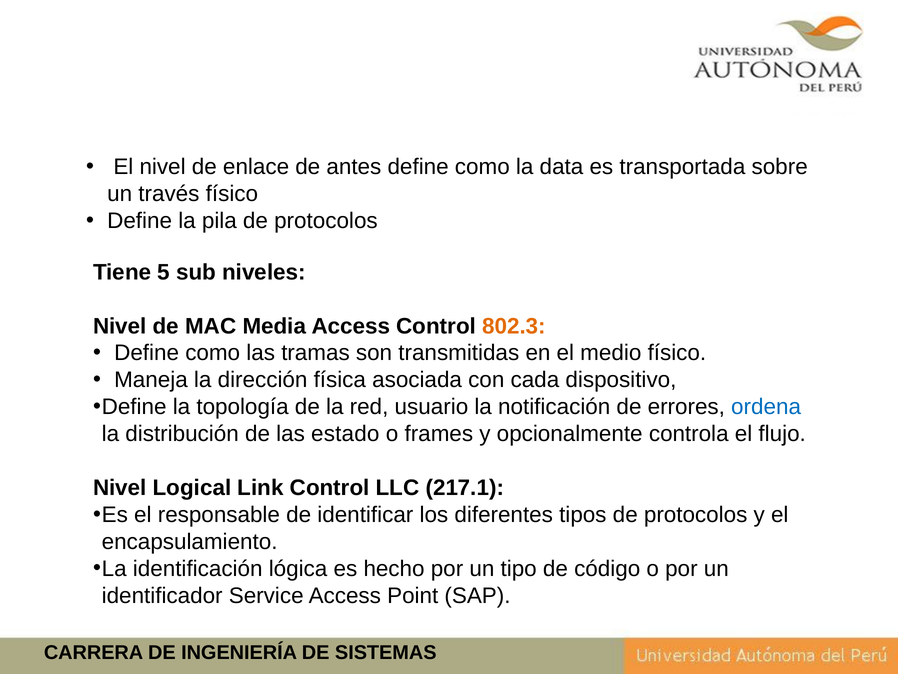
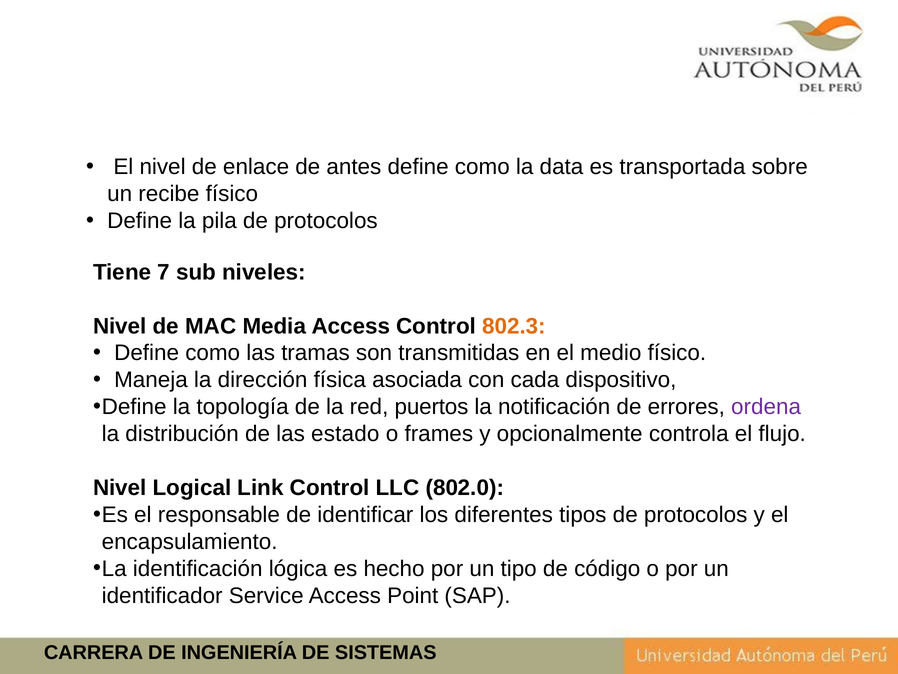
través: través -> recibe (169, 194)
5: 5 -> 7 (164, 272)
usuario: usuario -> puertos (431, 407)
ordena colour: blue -> purple (766, 407)
217.1: 217.1 -> 802.0 (465, 488)
